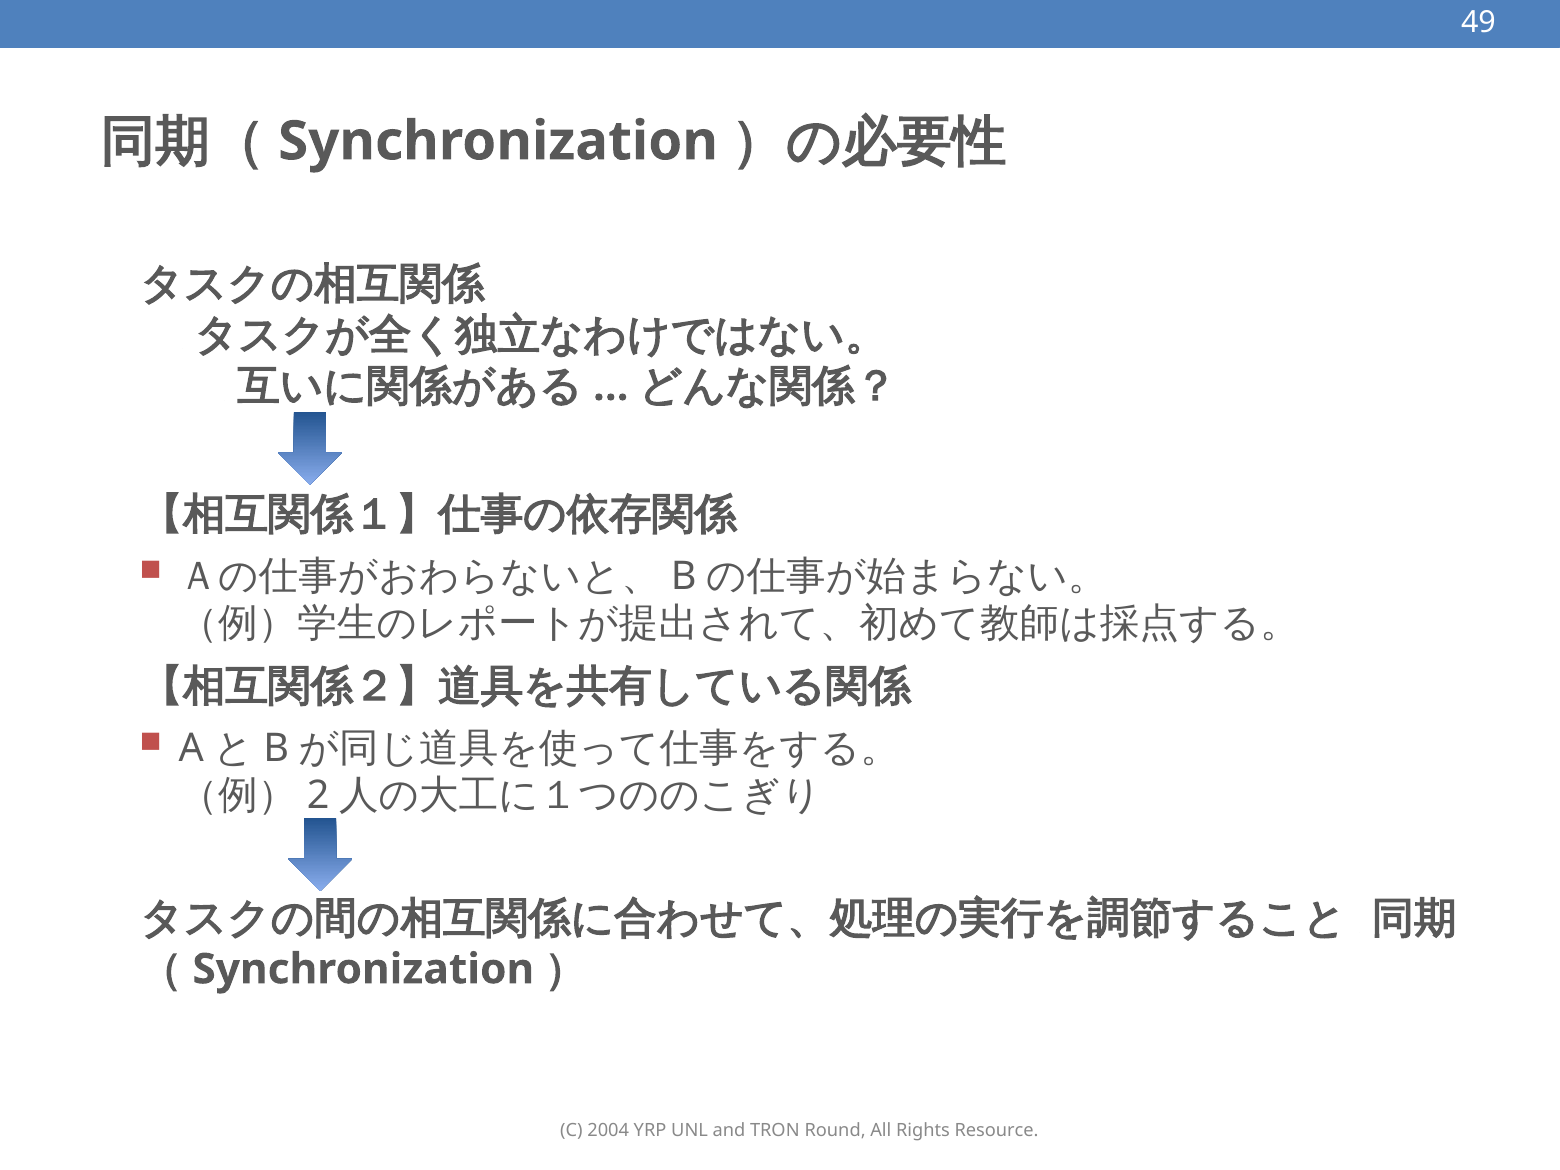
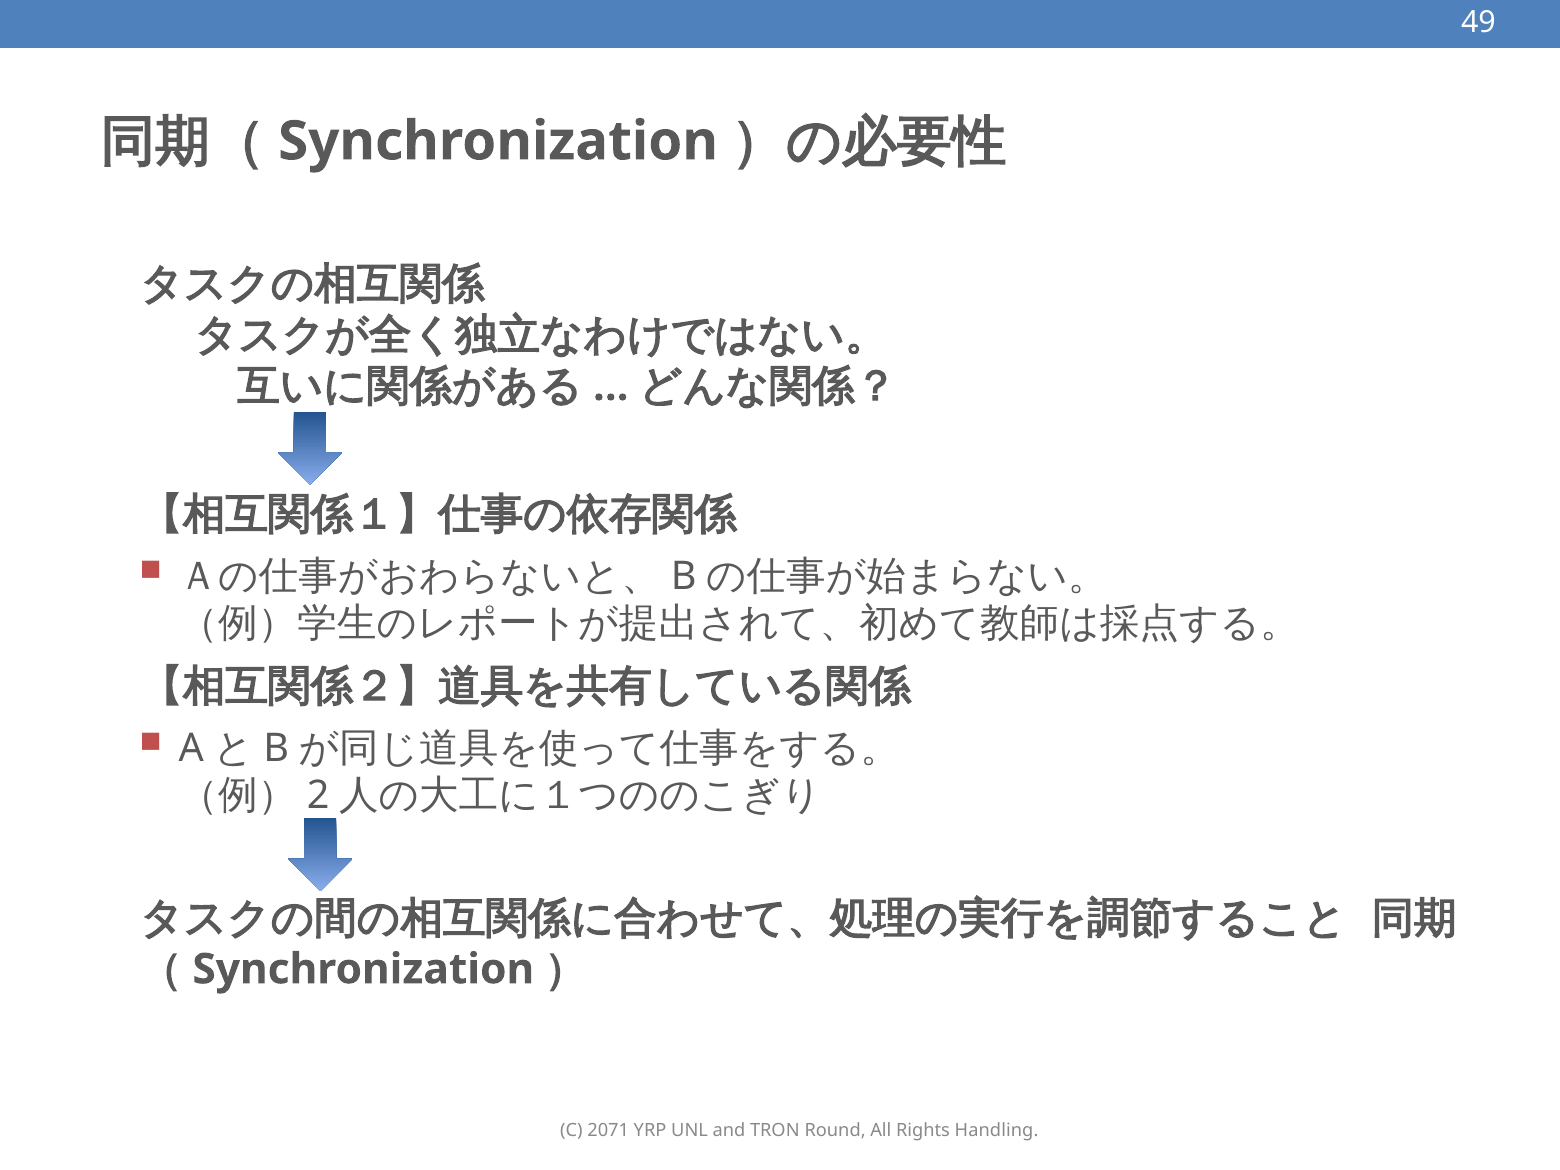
2004: 2004 -> 2071 (608, 1131)
Resource: Resource -> Handling (997, 1131)
